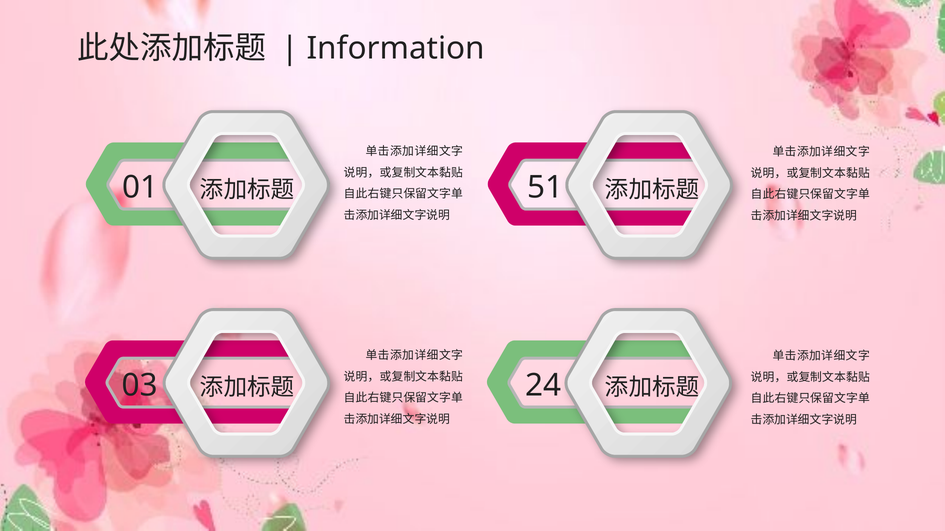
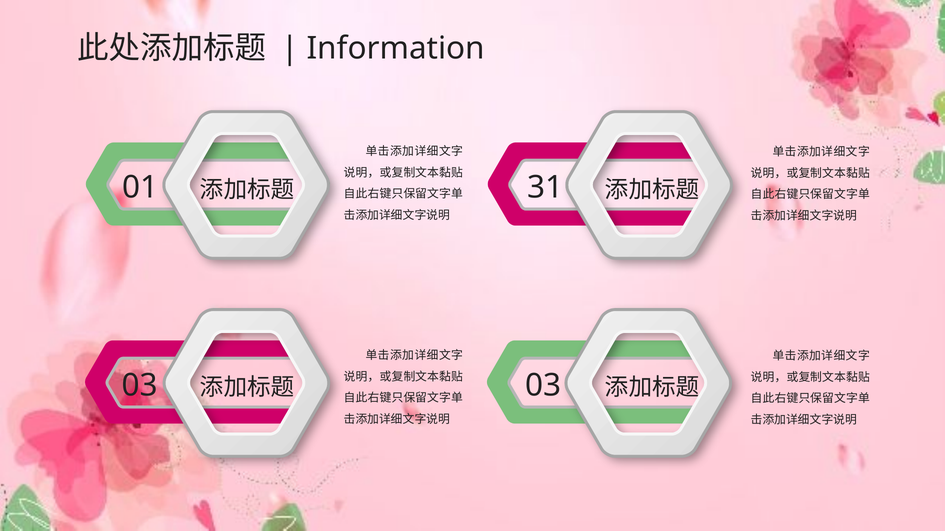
51: 51 -> 31 (545, 188)
03 24: 24 -> 03 (543, 386)
